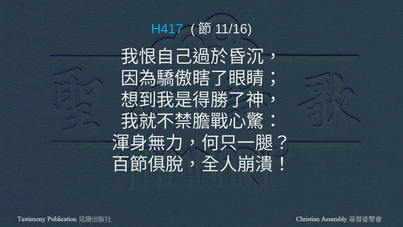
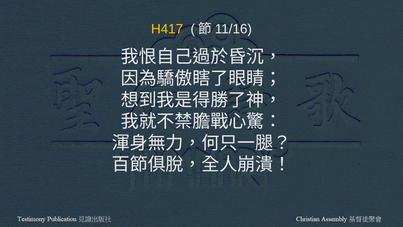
H417 colour: light blue -> yellow (167, 29)
